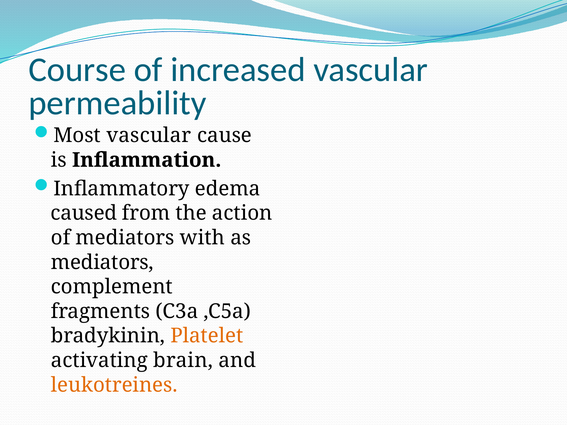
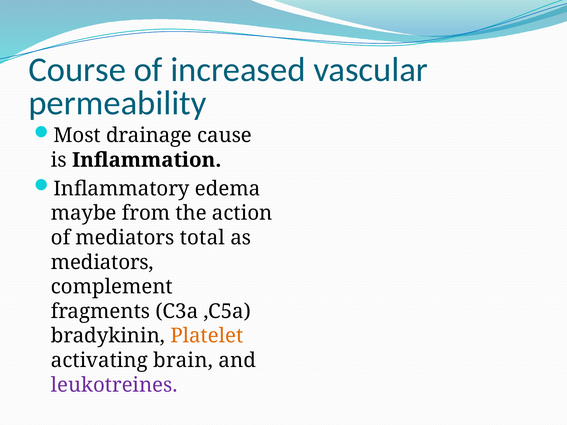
Most vascular: vascular -> drainage (149, 136)
caused: caused -> maybe (84, 213)
with: with -> total (202, 238)
leukotreines colour: orange -> purple (114, 385)
